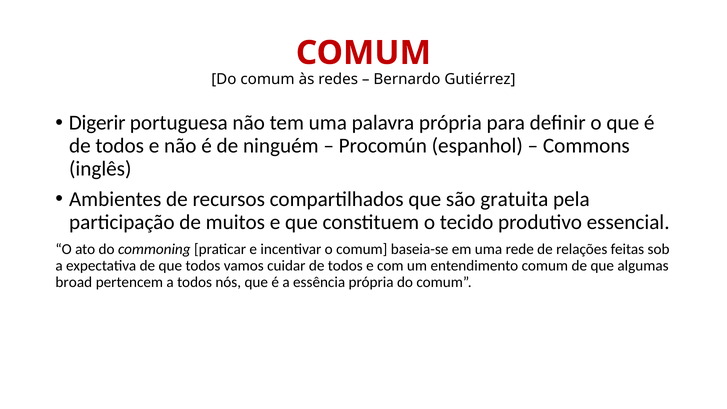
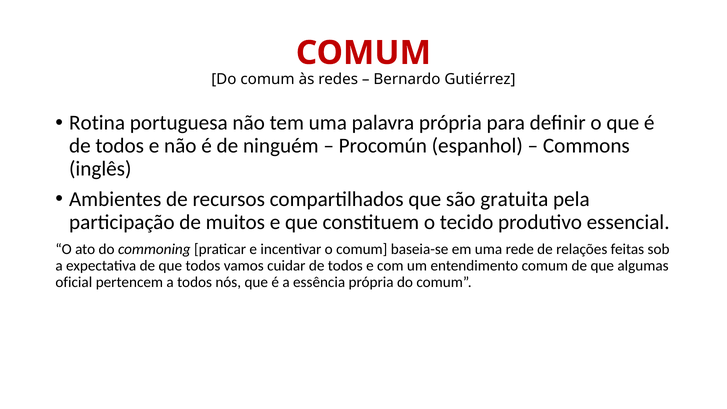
Digerir: Digerir -> Rotina (97, 123)
broad: broad -> oficial (74, 282)
